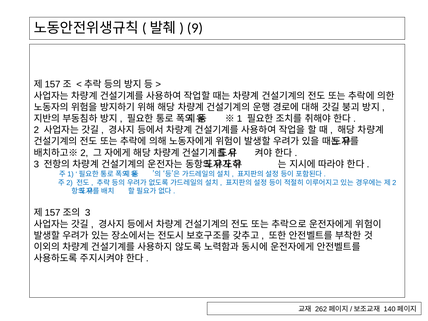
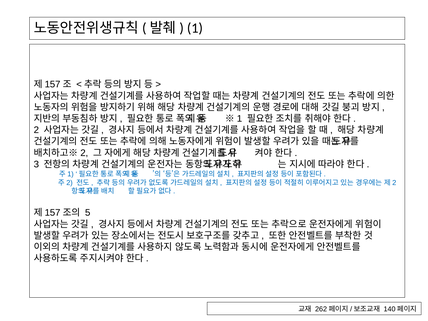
9: 9 -> 1 (195, 28)
3: 3 -> 5 (88, 213)
